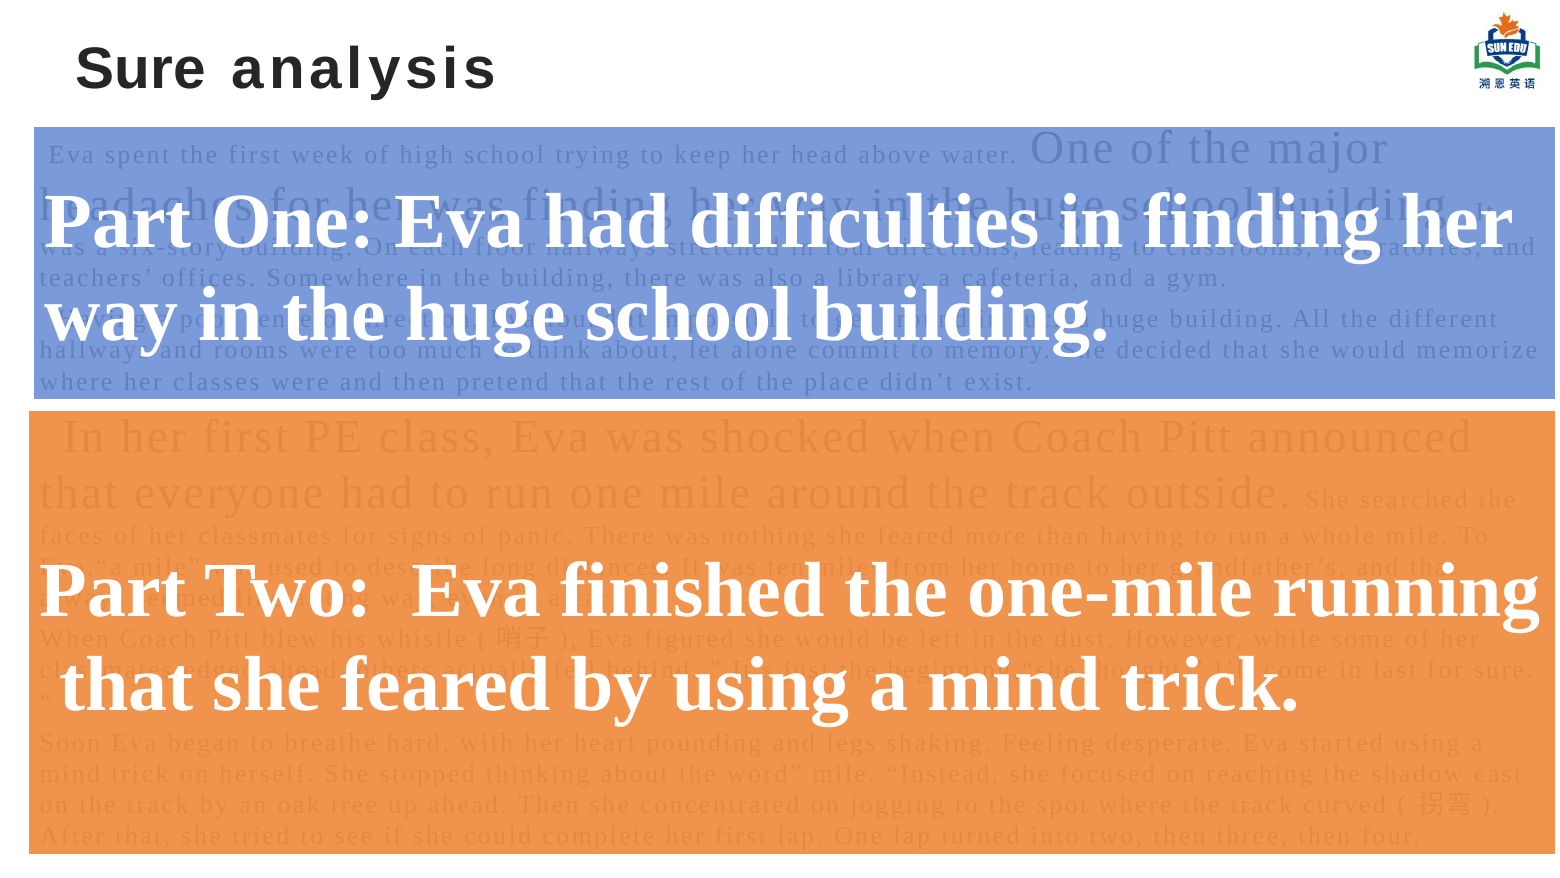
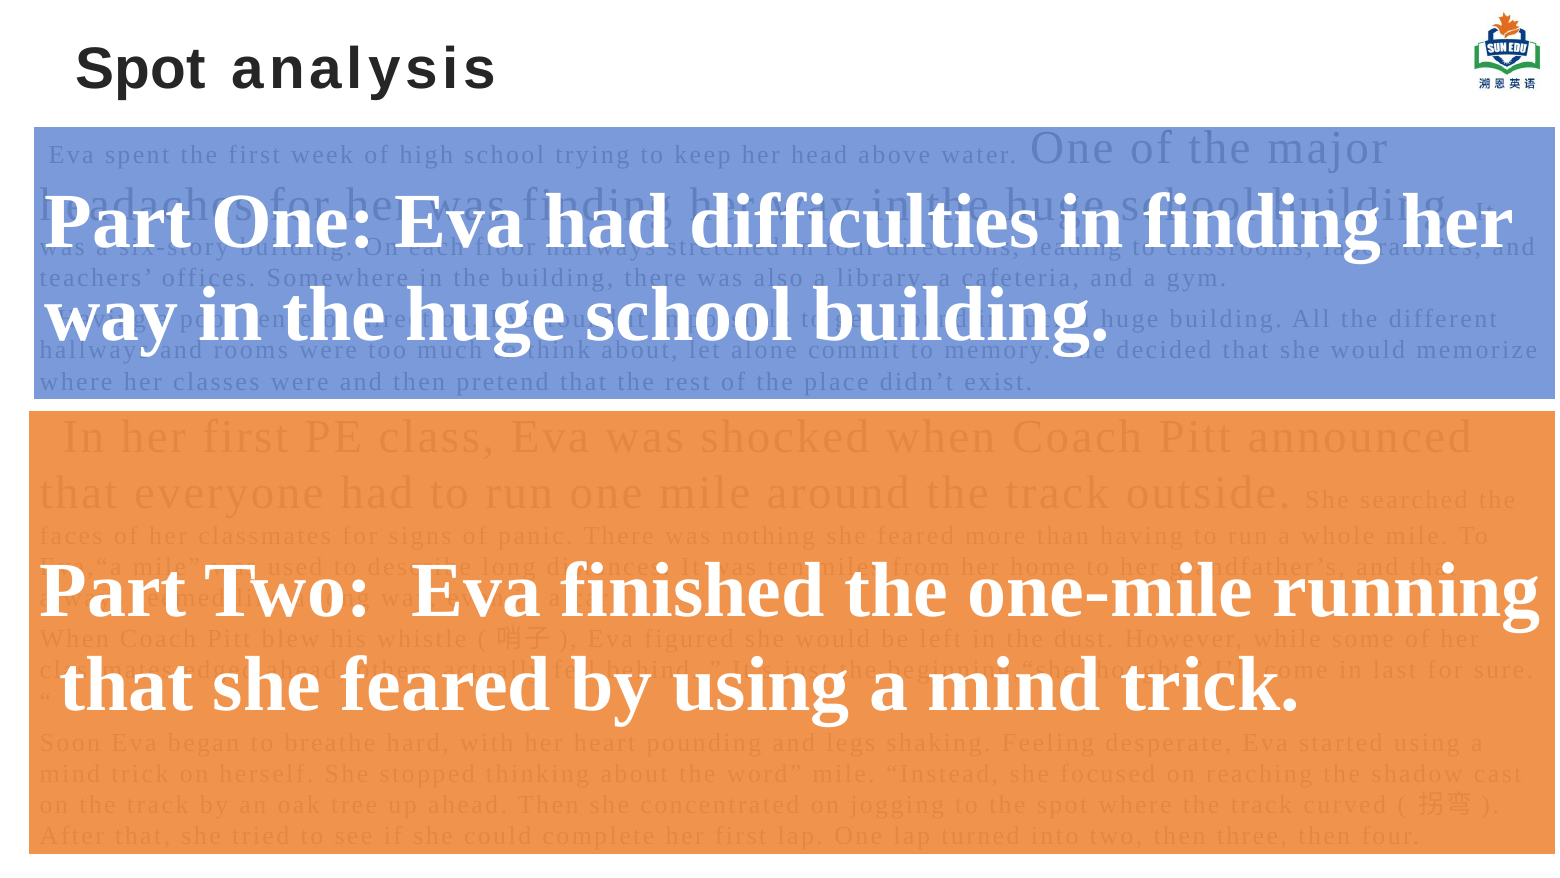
Sure: Sure -> Spot (141, 69)
